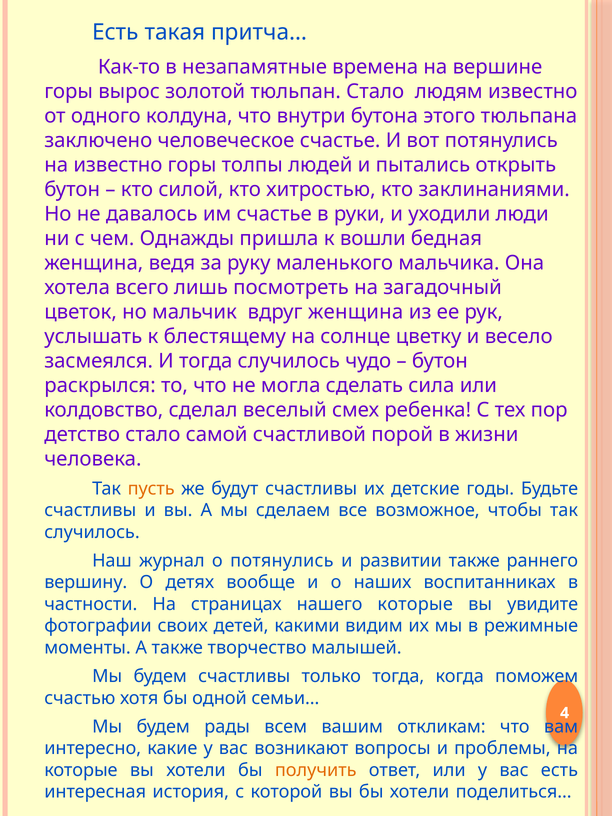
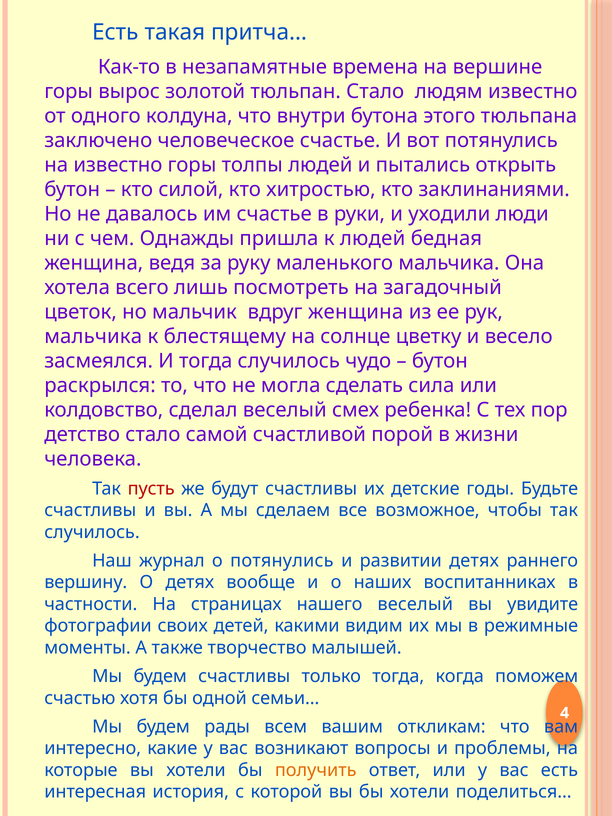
к вошли: вошли -> людей (373, 239)
услышать: услышать -> мальчика (93, 337)
пусть colour: orange -> red (151, 489)
развитии также: также -> детях (474, 561)
нашего которые: которые -> веселый (415, 604)
